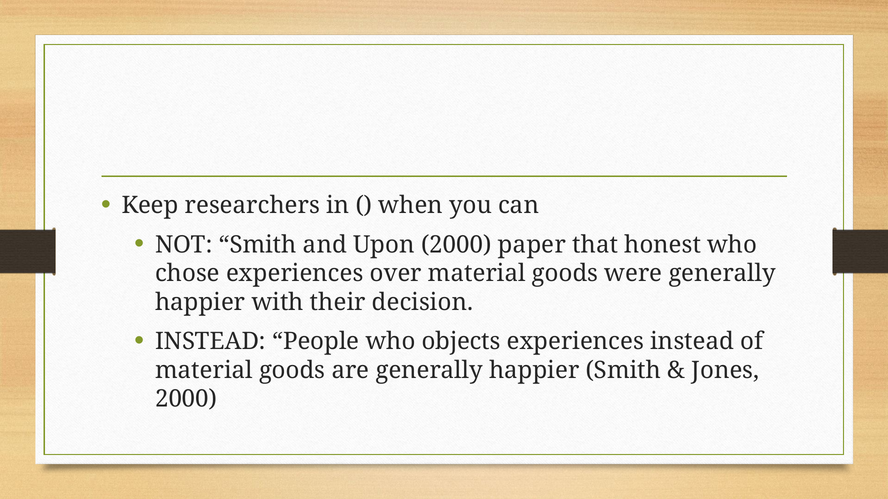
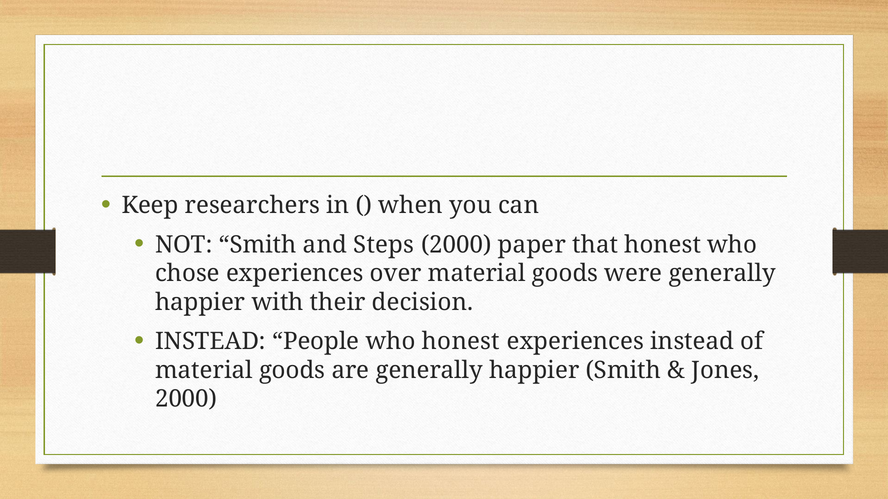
Upon: Upon -> Steps (384, 245)
who objects: objects -> honest (461, 342)
